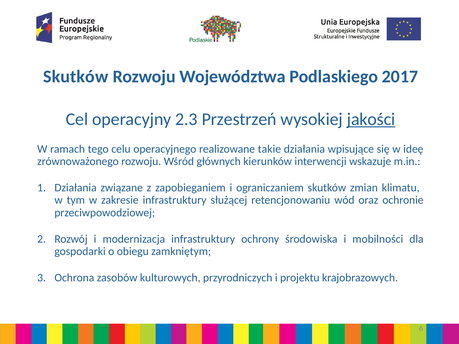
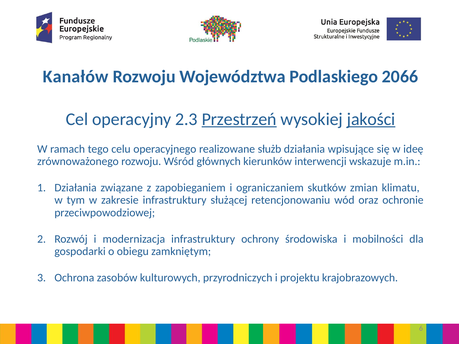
Skutków: Skutków -> Kanałów (76, 77)
2017: 2017 -> 2066 (400, 77)
Przestrzeń underline: none -> present (239, 119)
takie: takie -> służb (270, 149)
